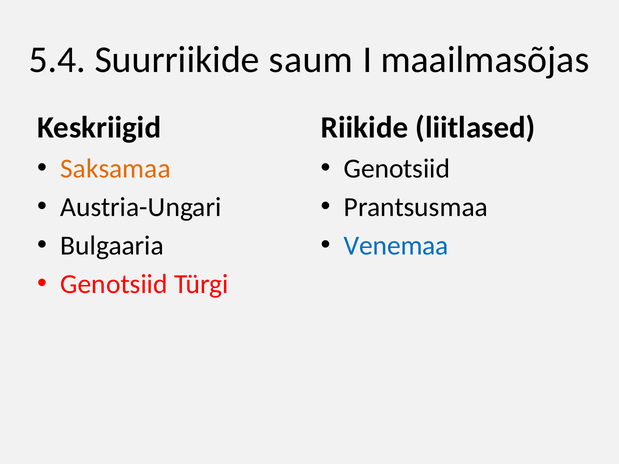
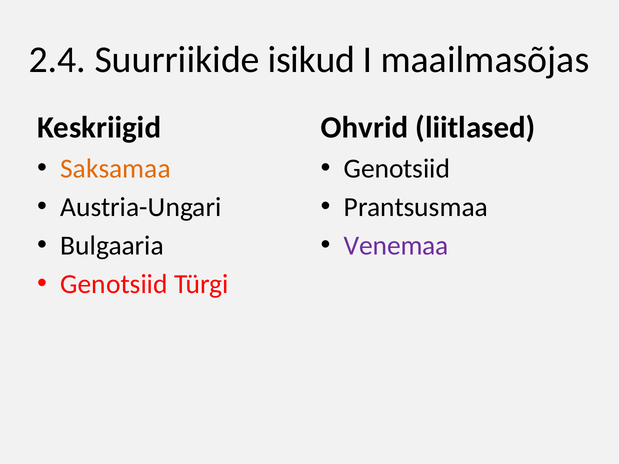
5.4: 5.4 -> 2.4 (57, 60)
saum: saum -> isikud (311, 60)
Riikide: Riikide -> Ohvrid (364, 128)
Venemaa colour: blue -> purple (396, 246)
